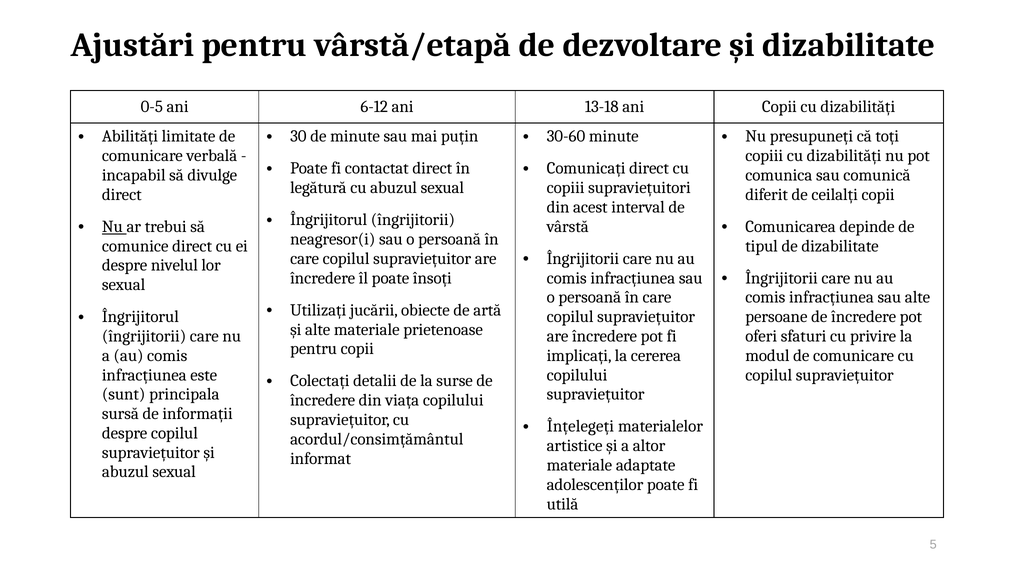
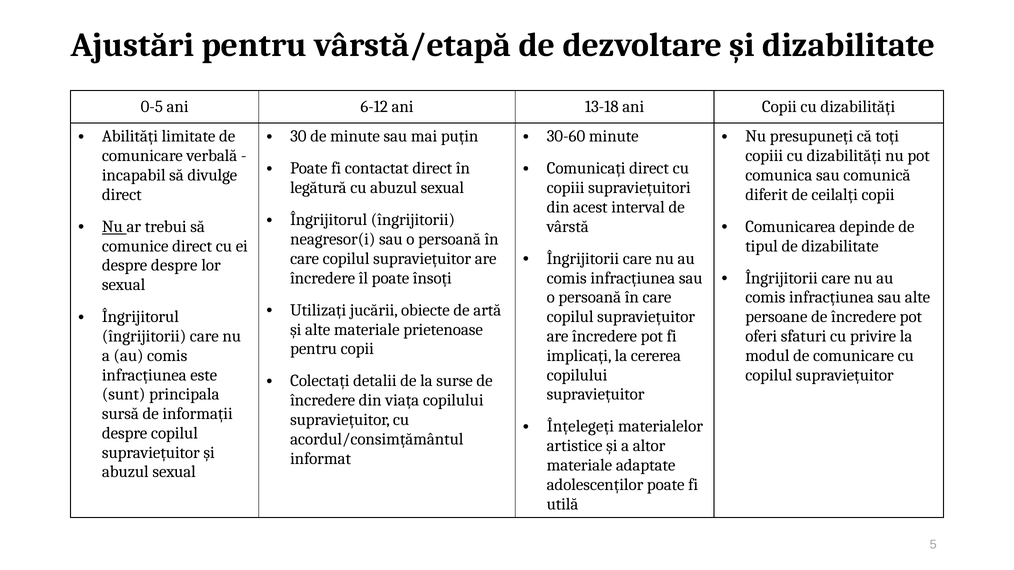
despre nivelul: nivelul -> despre (174, 266)
